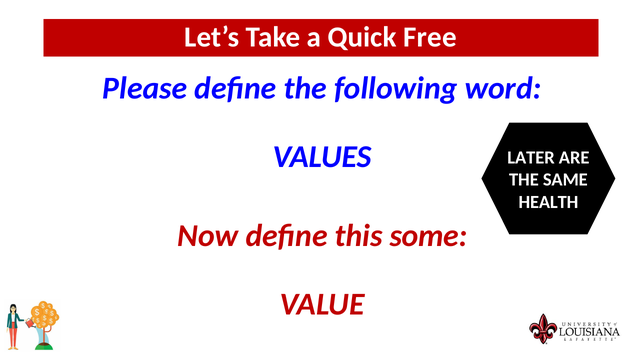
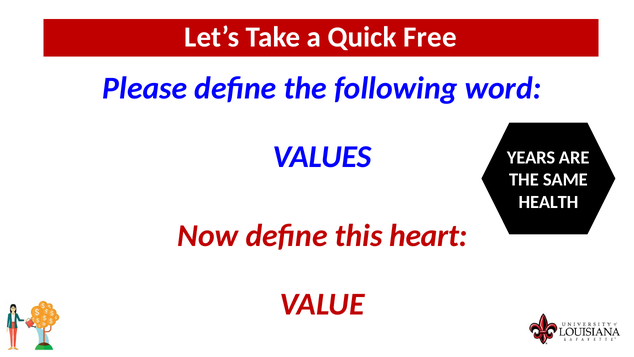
LATER: LATER -> YEARS (531, 157)
some: some -> heart (428, 236)
